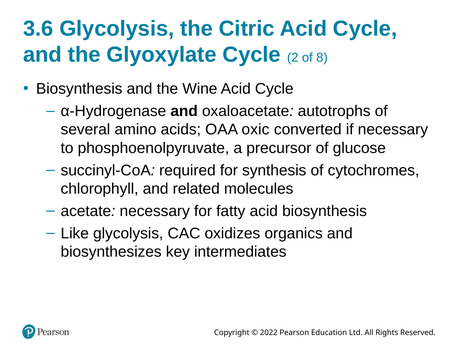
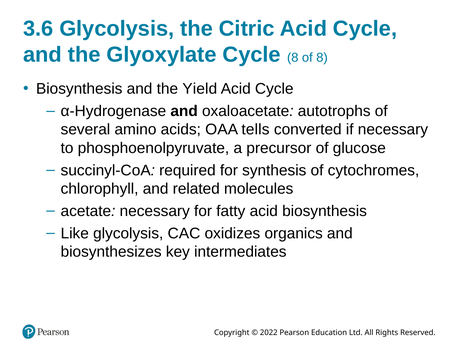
Cycle 2: 2 -> 8 (293, 58)
Wine: Wine -> Yield (200, 89)
oxic: oxic -> tells (255, 130)
